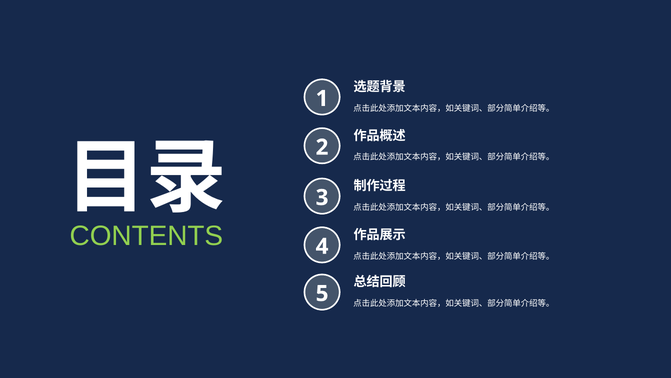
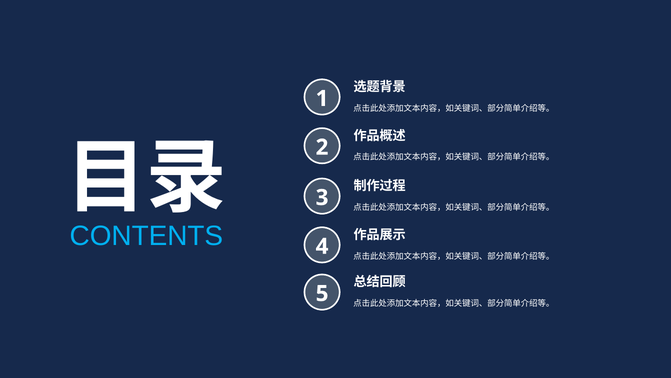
CONTENTS colour: light green -> light blue (146, 236)
